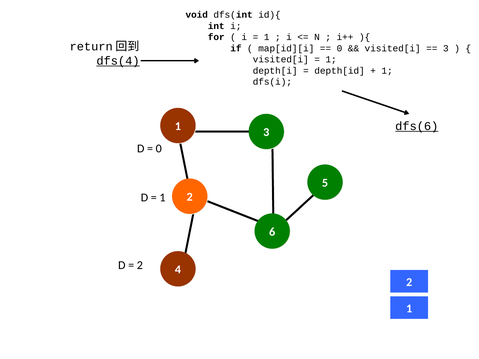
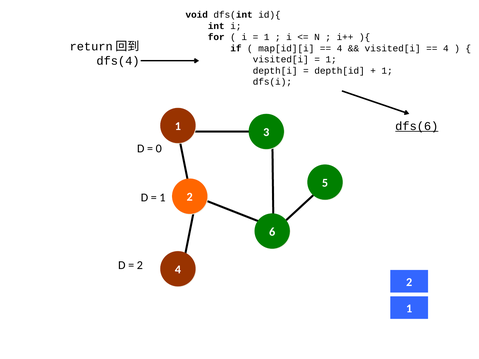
0: 0 -> 4 (339, 48)
3: 3 -> 4 (446, 48)
dfs(4 underline: present -> none (118, 61)
